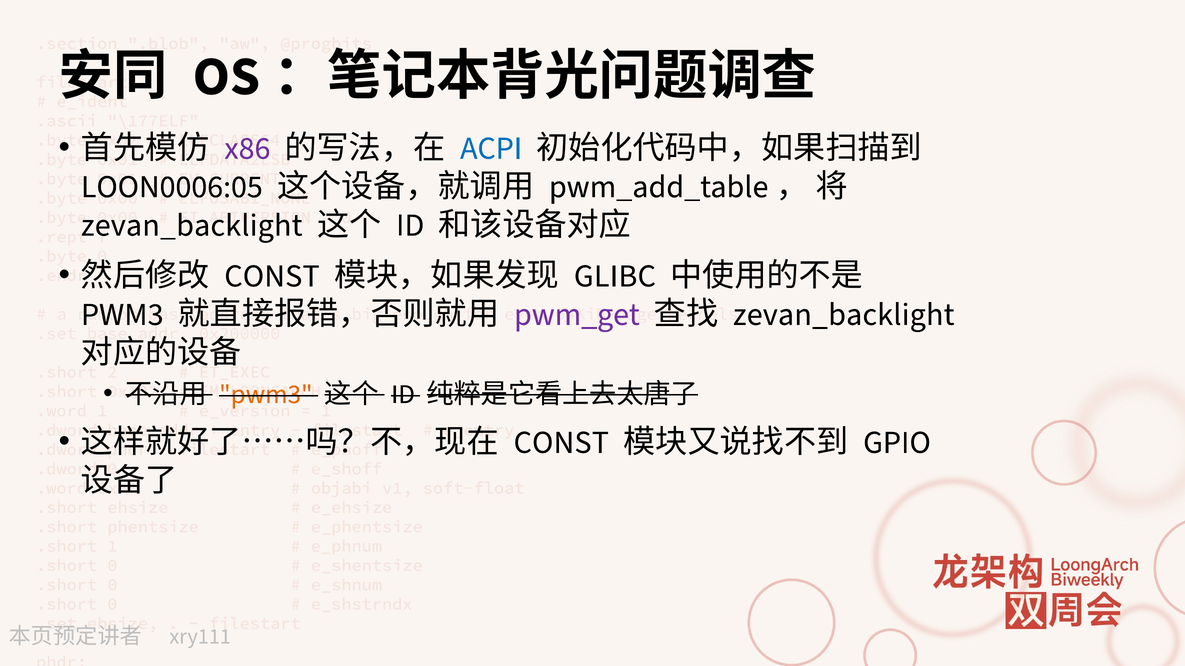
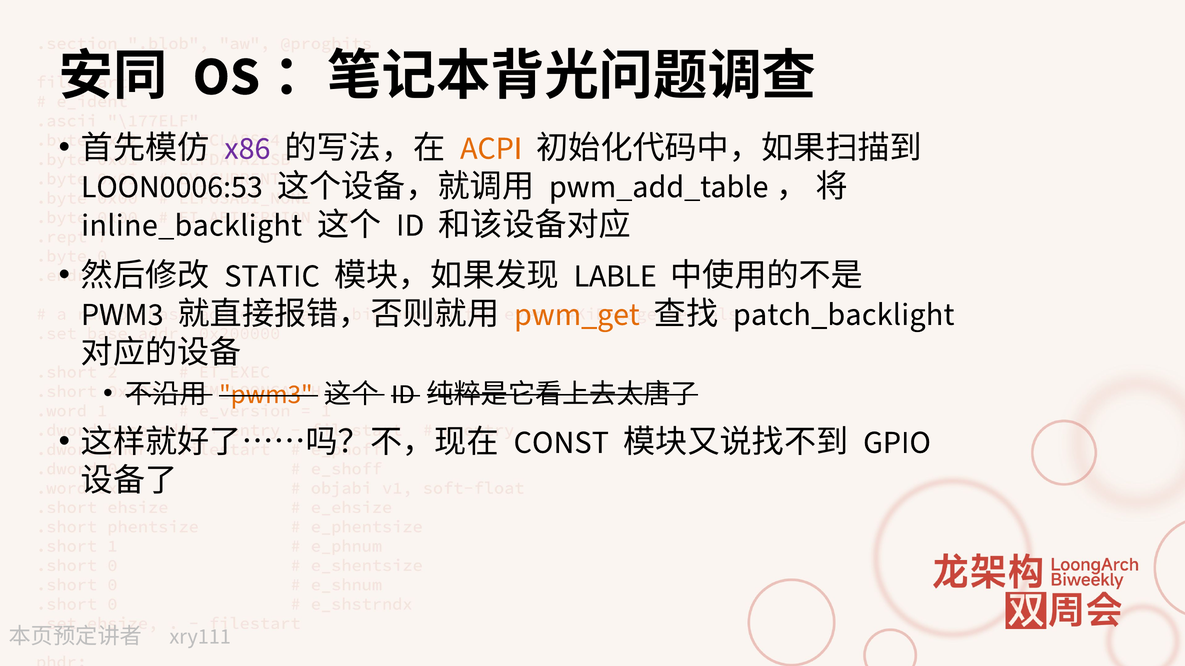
ACPI colour: blue -> orange (491, 148)
LOON0006:05: LOON0006:05 -> LOON0006:53 (172, 187)
zevan_backlight: zevan_backlight -> inline_backlight (192, 225)
CONST: CONST -> STATIC (272, 276)
GLIBC: GLIBC -> LABLE (615, 276)
pwm_get colour: purple -> orange (577, 315)
zevan_backlight: zevan_backlight -> patch_backlight (844, 315)
